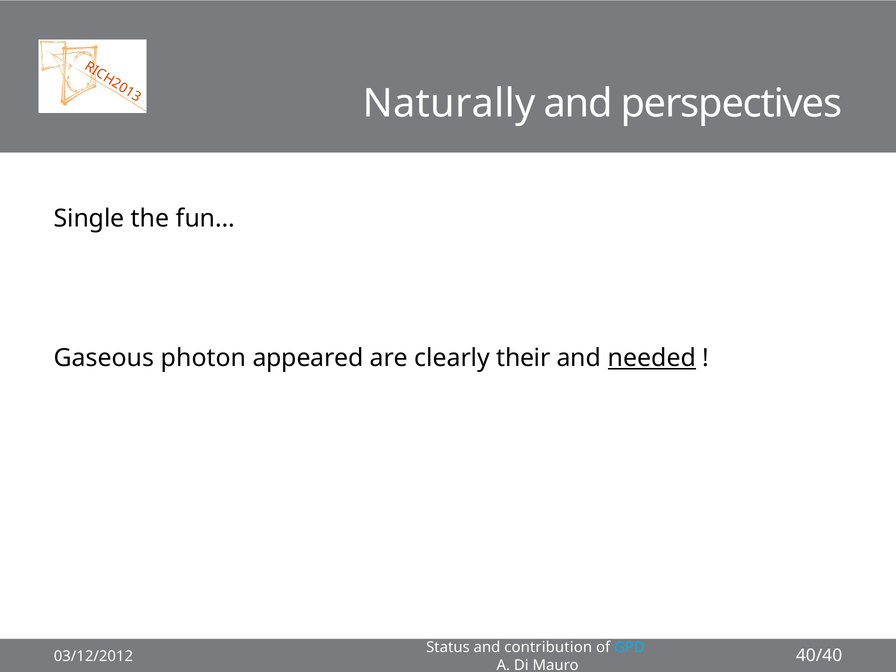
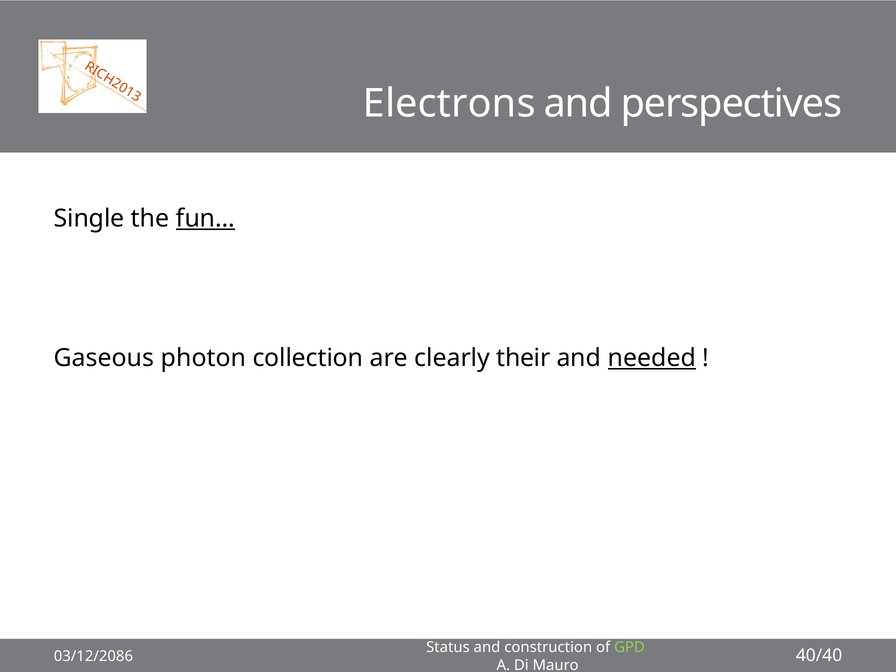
Naturally: Naturally -> Electrons (449, 104)
fun… underline: none -> present (205, 219)
appeared: appeared -> collection (308, 358)
contribution: contribution -> construction (548, 648)
GPD colour: light blue -> light green (630, 648)
03/12/2012: 03/12/2012 -> 03/12/2086 (93, 657)
